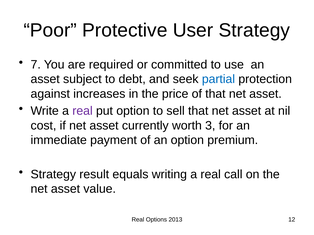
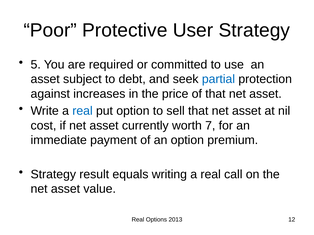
7: 7 -> 5 (36, 65)
real colour: purple -> blue (82, 111)
3: 3 -> 7 (210, 126)
